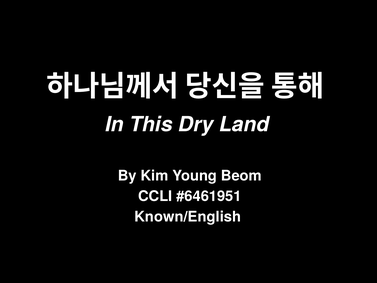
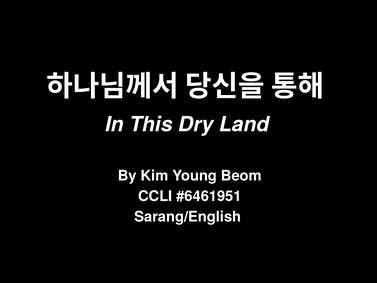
Known/English: Known/English -> Sarang/English (188, 217)
